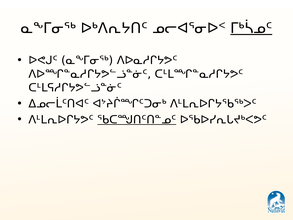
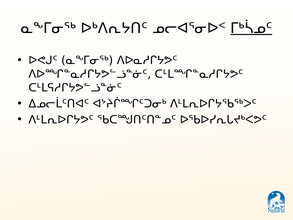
ᖃᑕᙳᑎᑦᑎᓐᓄᑦ underline: present -> none (137, 120)
